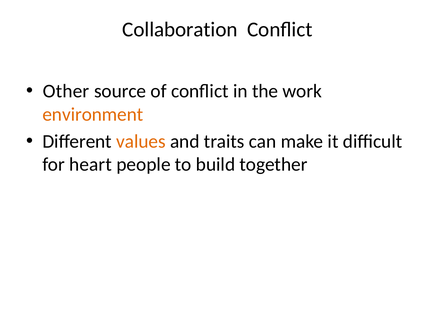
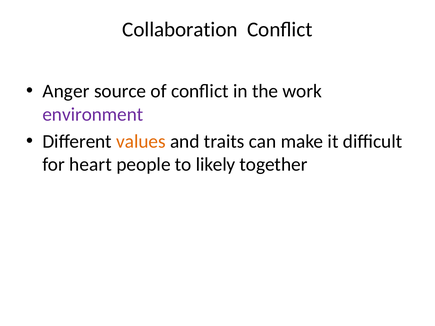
Other: Other -> Anger (66, 91)
environment colour: orange -> purple (93, 114)
build: build -> likely (216, 165)
